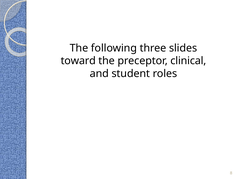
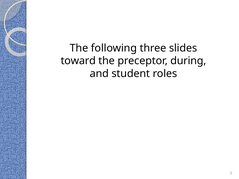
clinical: clinical -> during (188, 61)
